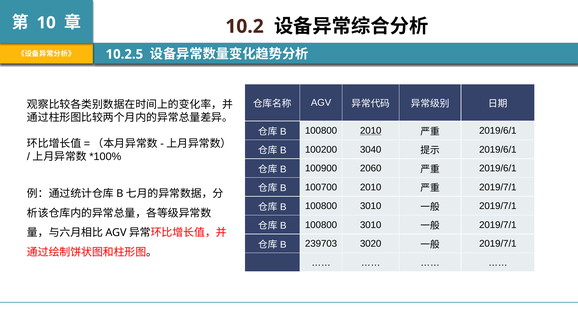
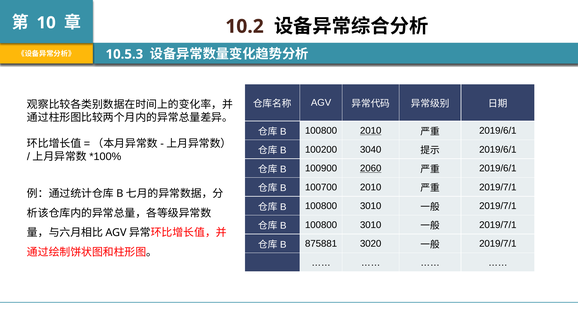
10.2.5: 10.2.5 -> 10.5.3 (124, 54)
2060 underline: none -> present (371, 168)
239703: 239703 -> 875881 (321, 244)
